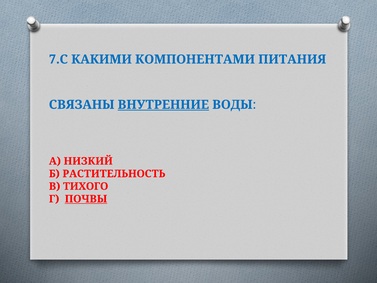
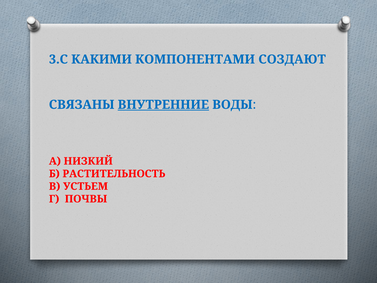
7.С: 7.С -> 3.С (58, 59)
ПИТАНИЯ: ПИТАНИЯ -> СОЗДАЮТ (292, 59)
ТИХОГО: ТИХОГО -> УСТЬЕМ (86, 186)
ПОЧВЫ underline: present -> none (86, 199)
